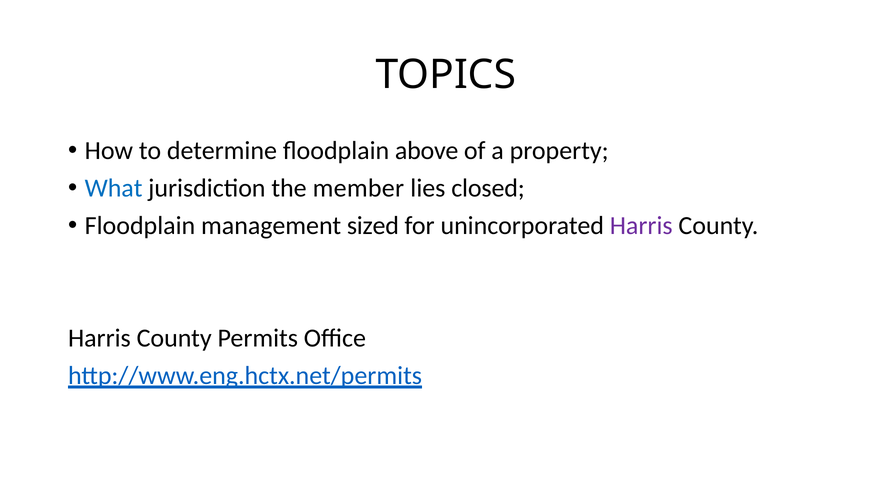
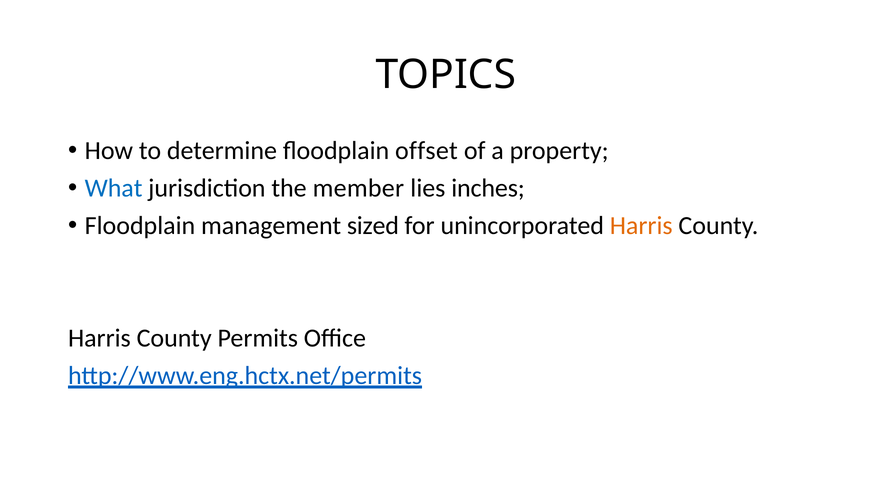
above: above -> offset (426, 151)
closed: closed -> inches (488, 188)
Harris colour: purple -> orange (641, 226)
